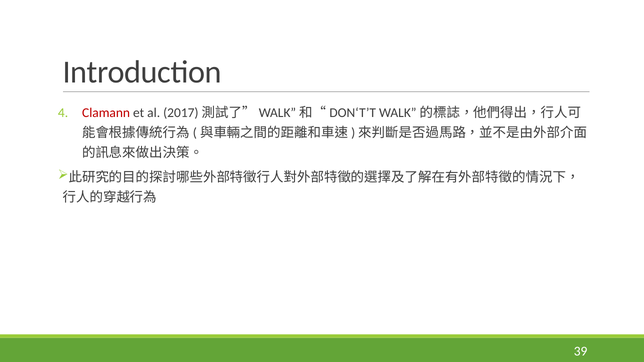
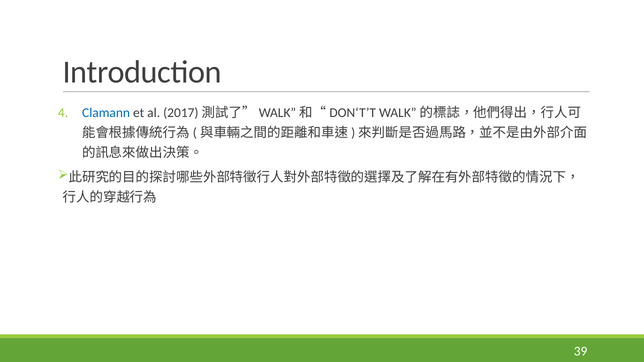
Clamann colour: red -> blue (106, 113)
